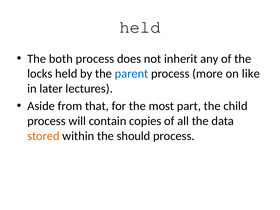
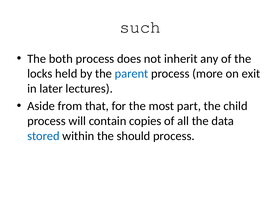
held: held -> such (140, 27)
like: like -> exit (251, 74)
stored colour: orange -> blue (43, 136)
